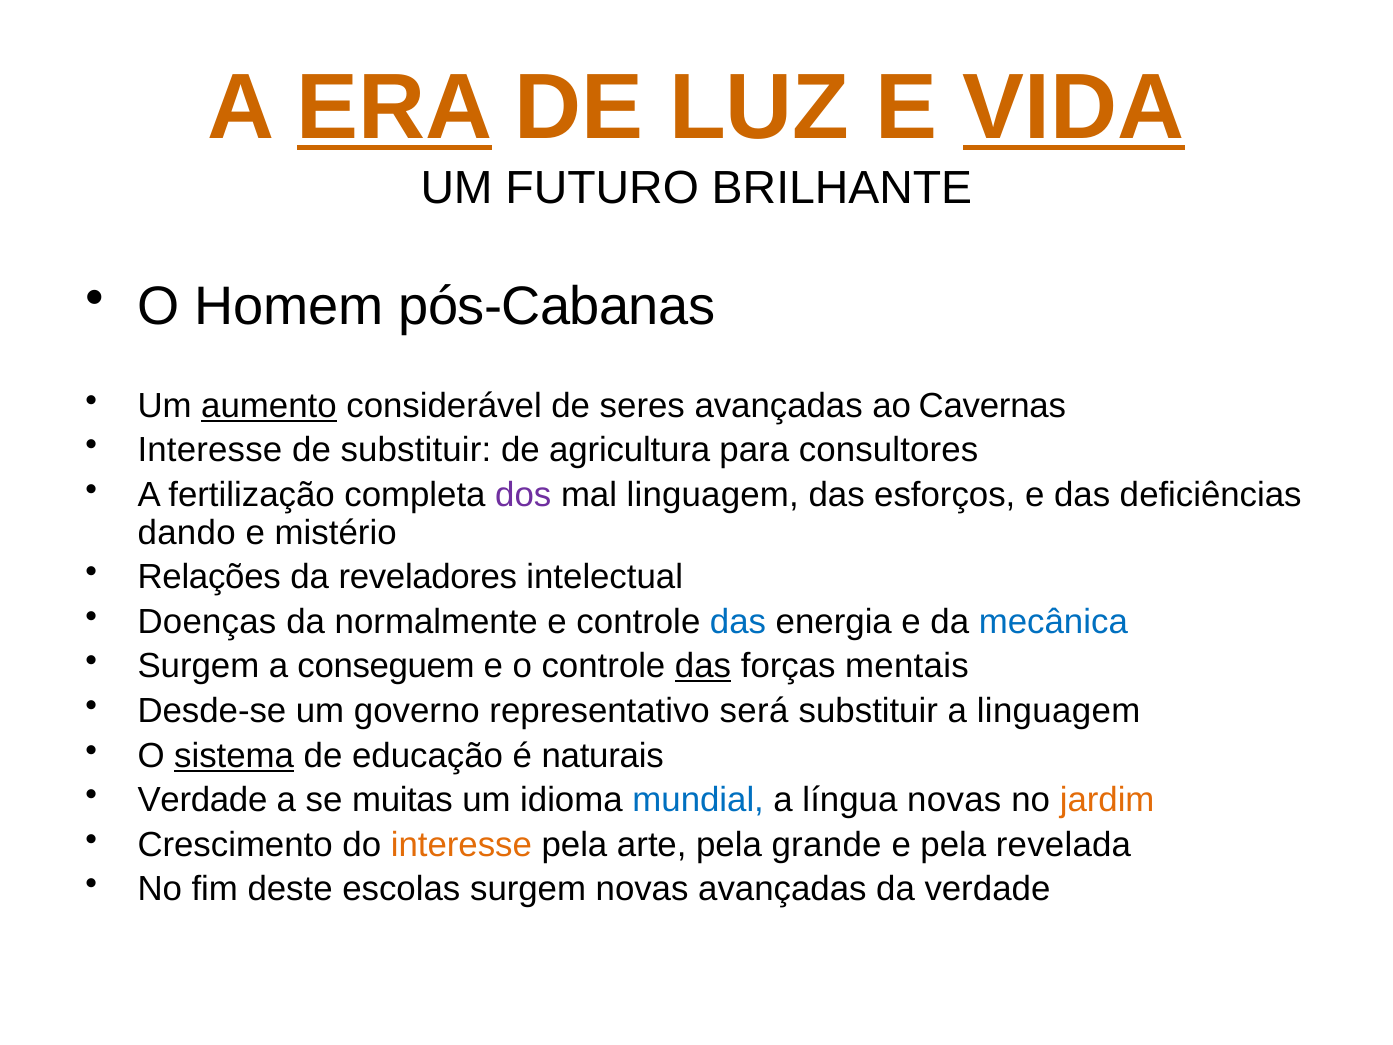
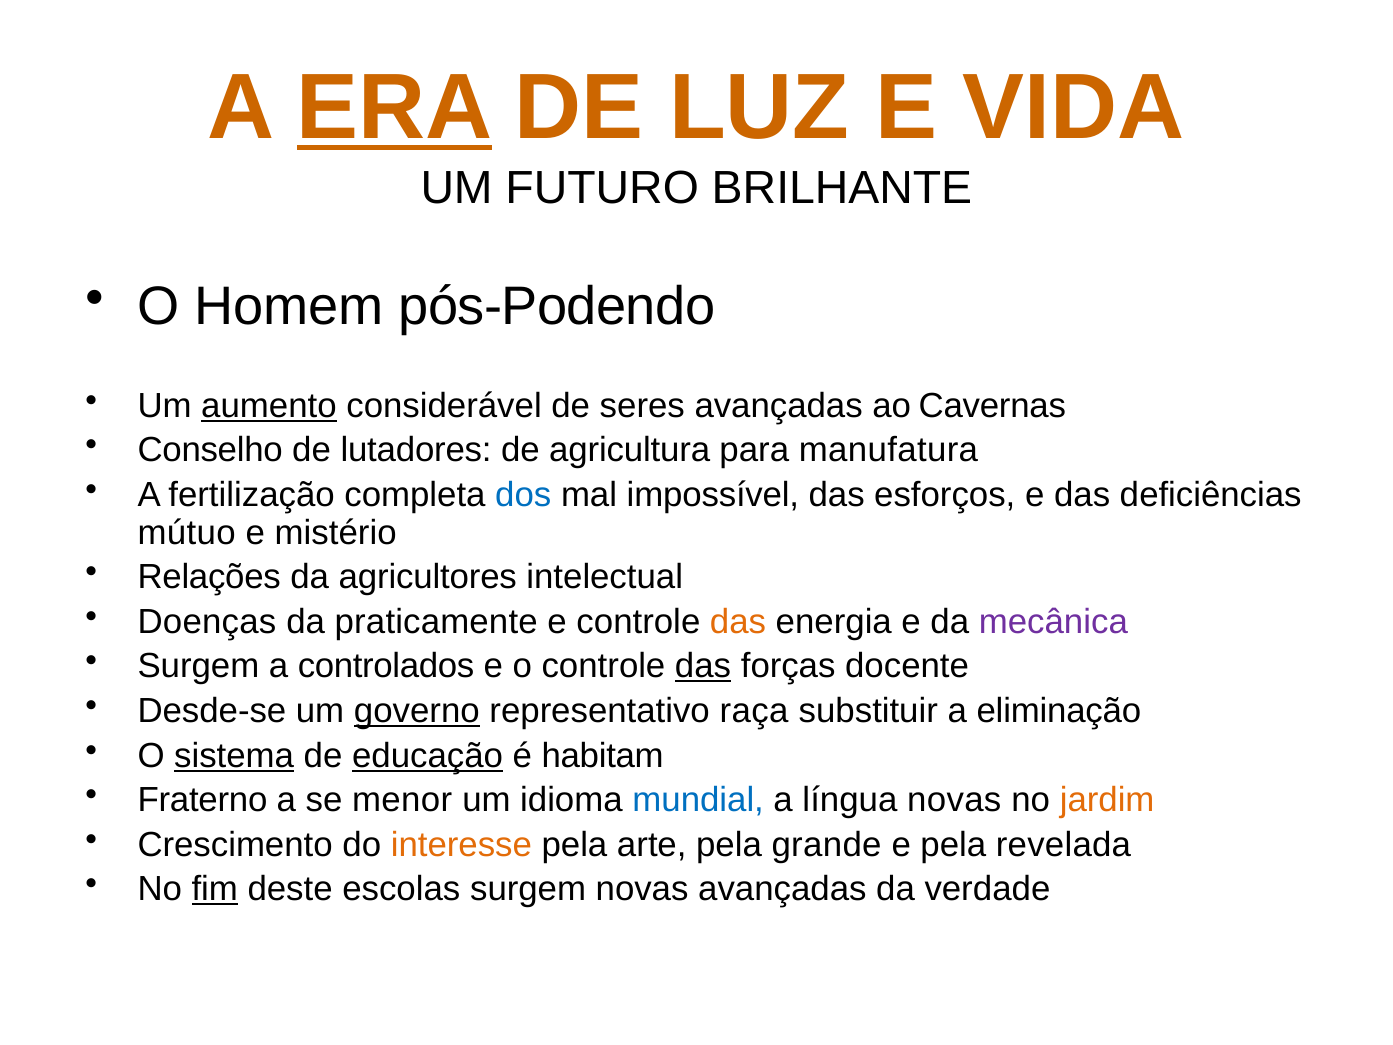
VIDA underline: present -> none (1074, 108)
pós-Cabanas: pós-Cabanas -> pós-Podendo (557, 306)
Interesse: Interesse -> Conselho (210, 450)
de substituir: substituir -> lutadores (416, 450)
consultores: consultores -> manufatura (888, 450)
dos colour: purple -> blue (523, 495)
mal linguagem: linguagem -> impossível (713, 495)
dando: dando -> mútuo (187, 533)
reveladores: reveladores -> agricultores (428, 577)
normalmente: normalmente -> praticamente (436, 622)
das colour: blue -> orange (738, 622)
mecânica colour: blue -> purple (1053, 622)
conseguem: conseguem -> controlados (386, 666)
mentais: mentais -> docente (907, 666)
governo underline: none -> present (417, 711)
será: será -> raça (754, 711)
a linguagem: linguagem -> eliminação (1059, 711)
educação underline: none -> present (428, 755)
naturais: naturais -> habitam (603, 755)
Verdade: Verdade -> Fraterno (202, 800)
muitas: muitas -> menor (402, 800)
fim underline: none -> present (215, 889)
